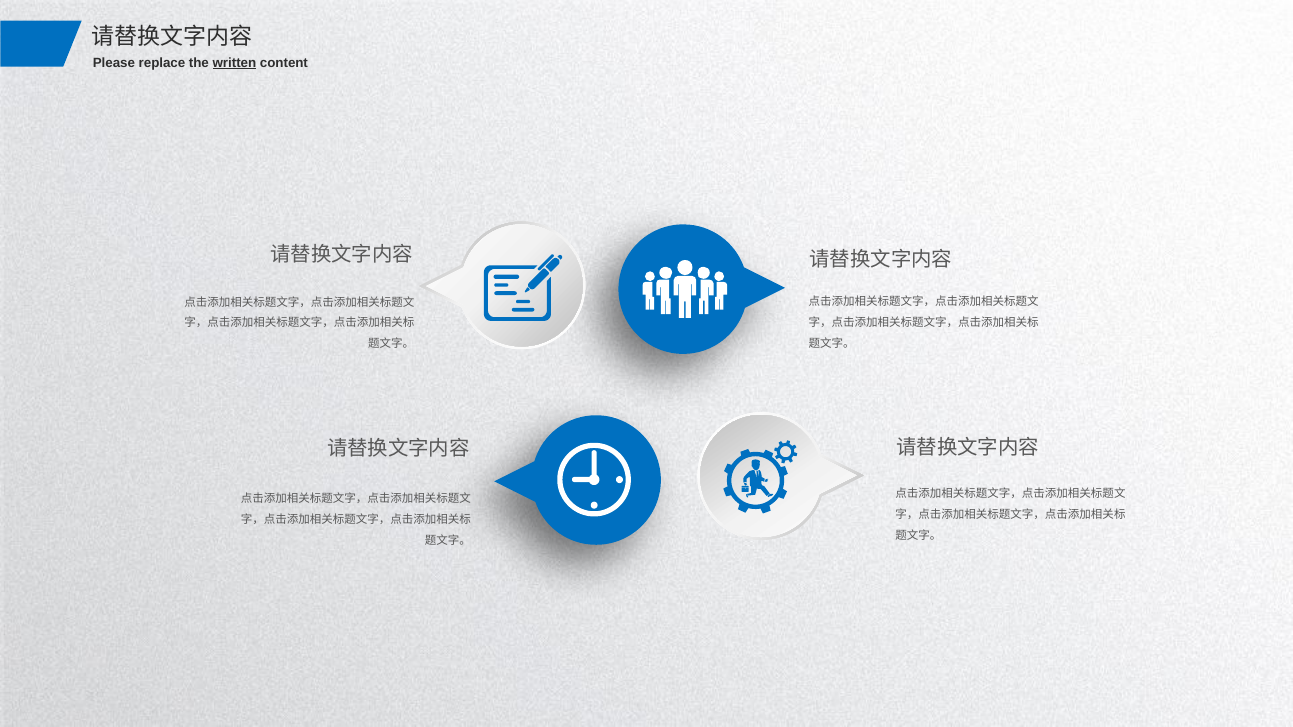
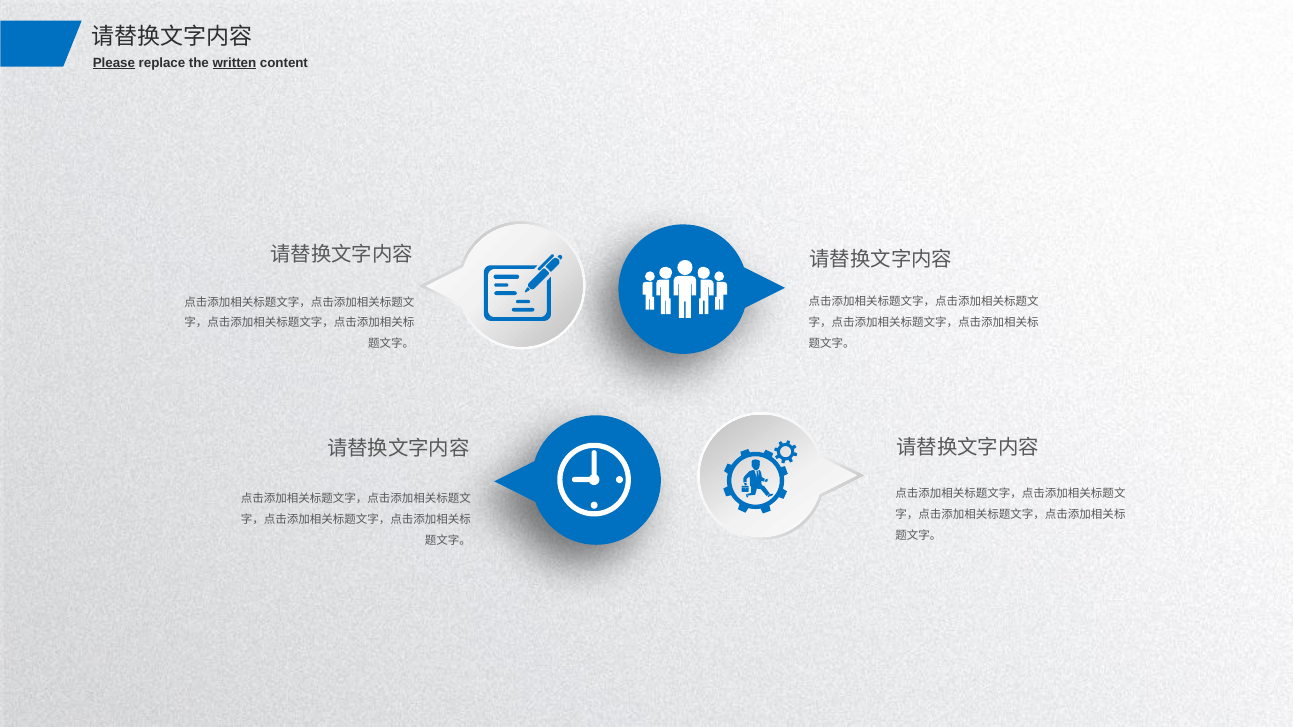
Please underline: none -> present (114, 63)
